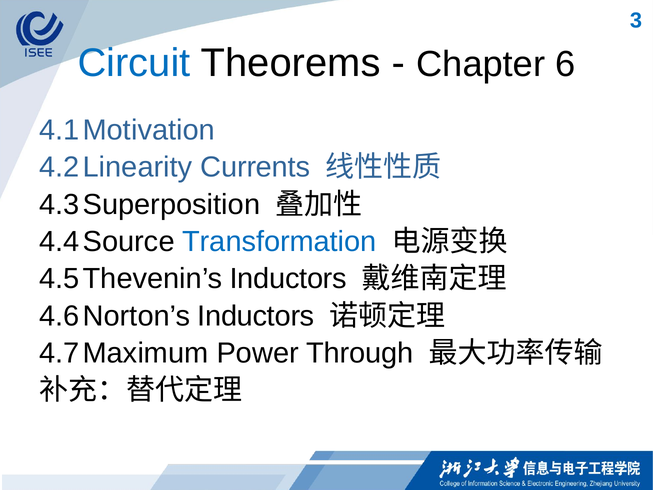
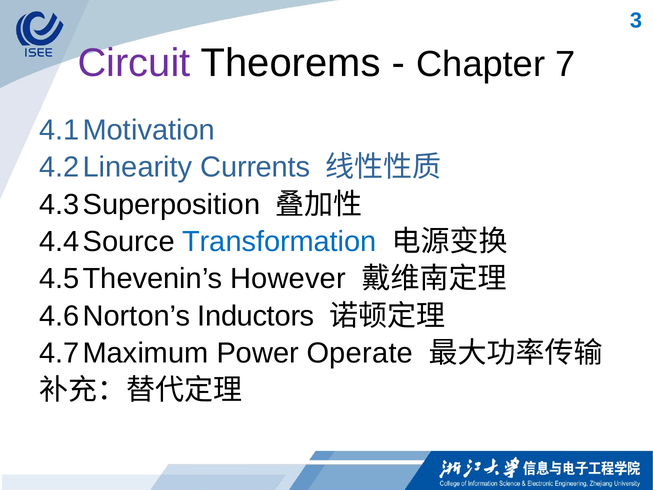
Circuit colour: blue -> purple (134, 63)
6: 6 -> 7 (565, 64)
Inductors: Inductors -> However (288, 279)
Through: Through -> Operate (360, 353)
